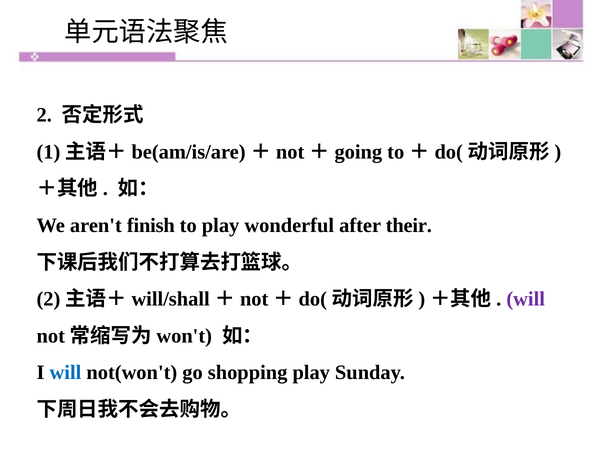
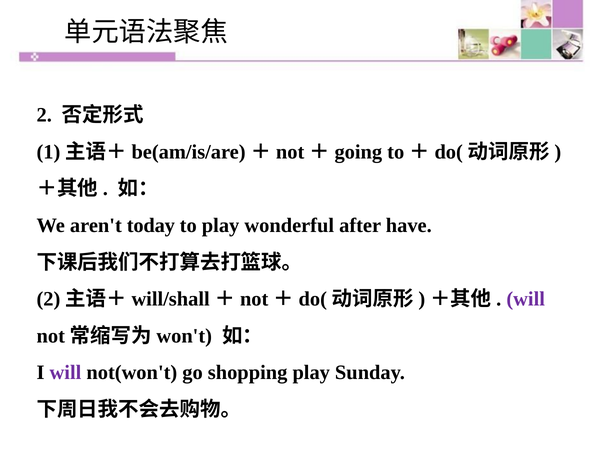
finish: finish -> today (151, 225)
their: their -> have (409, 225)
will colour: blue -> purple (65, 373)
